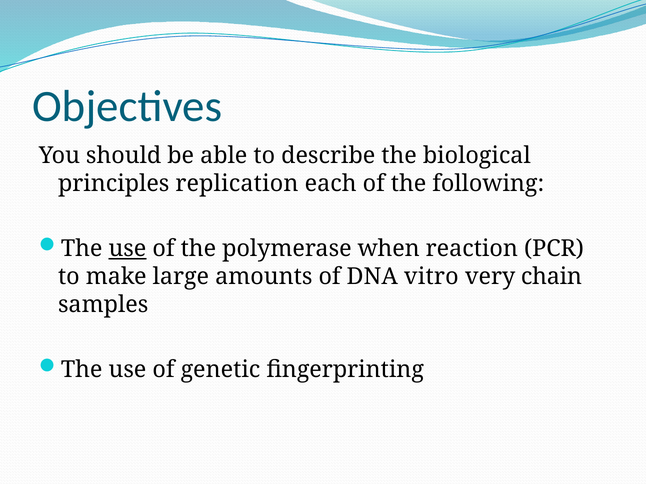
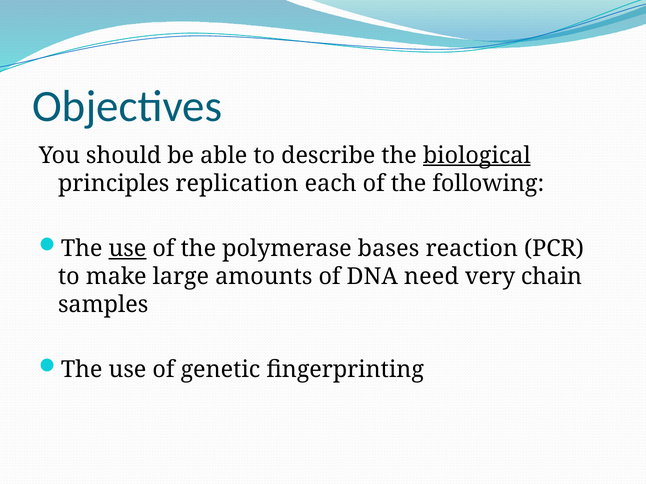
biological underline: none -> present (477, 156)
when: when -> bases (389, 249)
vitro: vitro -> need (431, 277)
